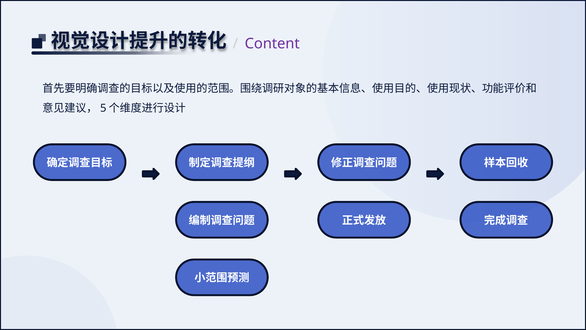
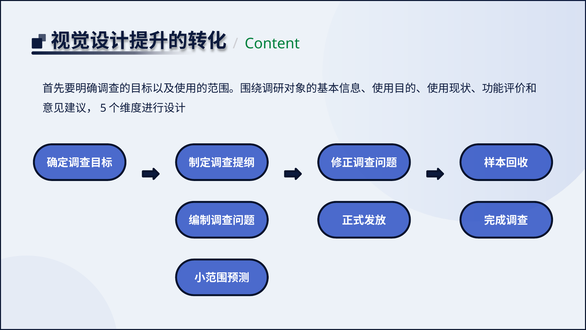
Content colour: purple -> green (272, 44)
